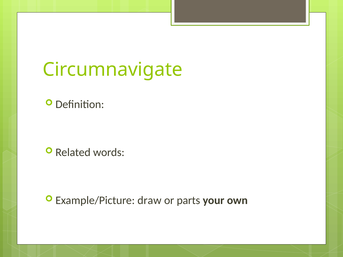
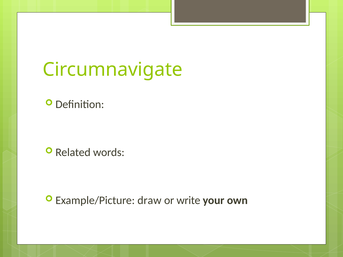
parts: parts -> write (188, 200)
